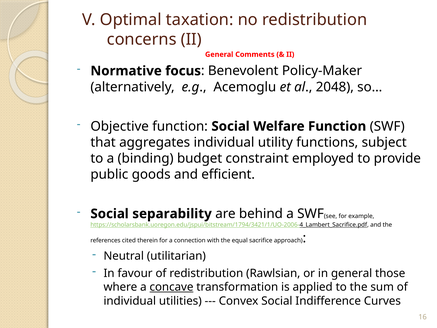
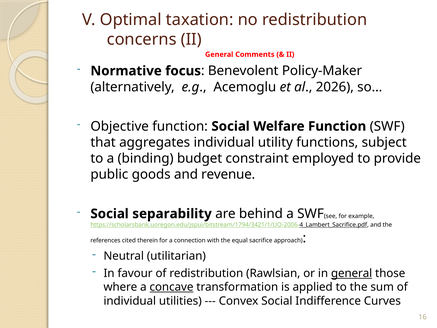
2048: 2048 -> 2026 (335, 87)
efficient: efficient -> revenue (228, 174)
general underline: none -> present (352, 273)
